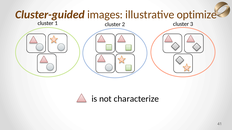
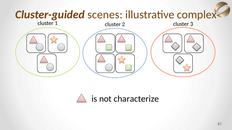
images: images -> scenes (105, 15)
optimize: optimize -> complex (197, 15)
